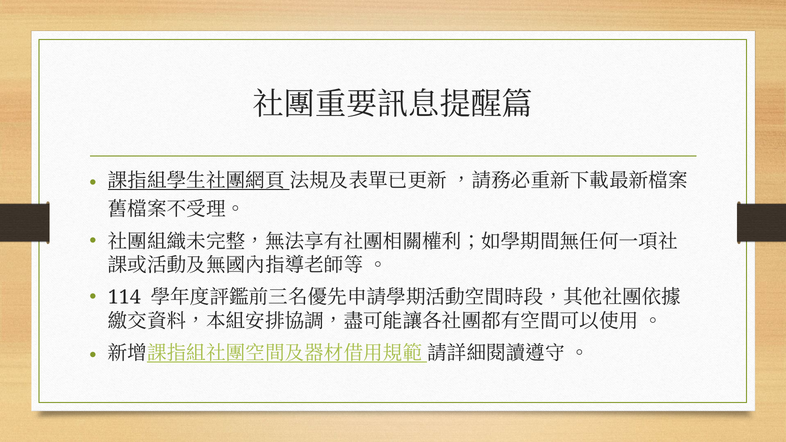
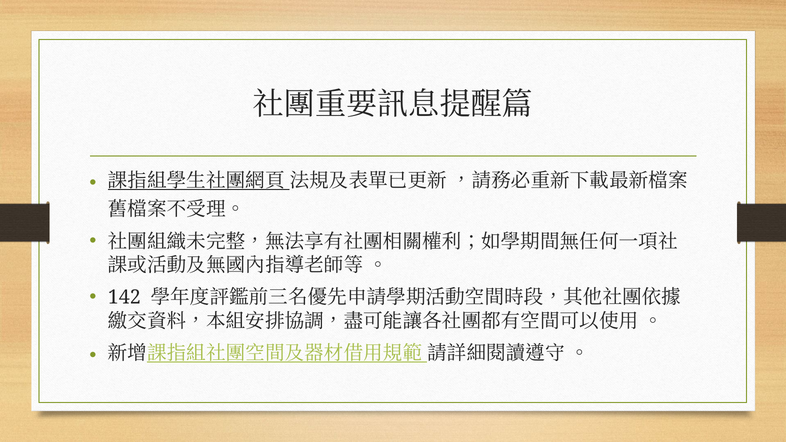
114: 114 -> 142 (124, 298)
